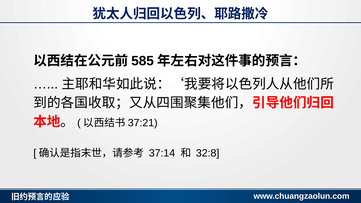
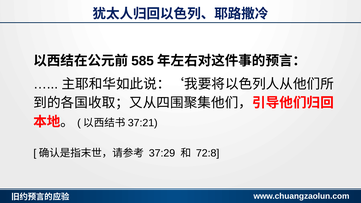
37:14: 37:14 -> 37:29 (162, 153)
32:8: 32:8 -> 72:8 (208, 153)
